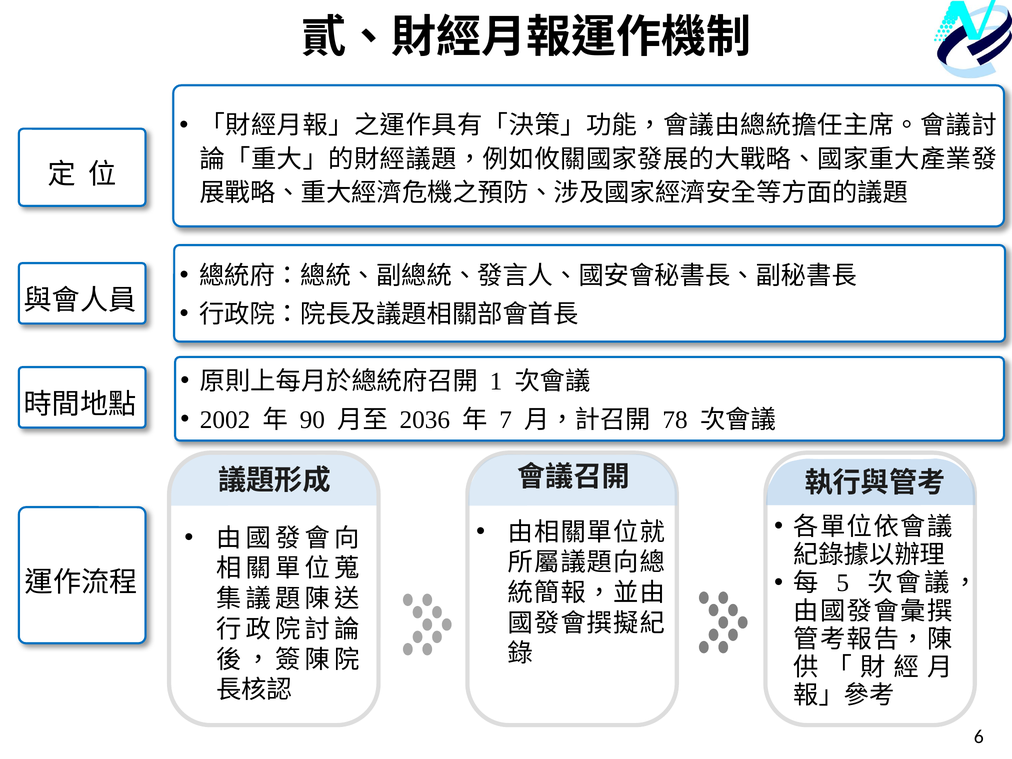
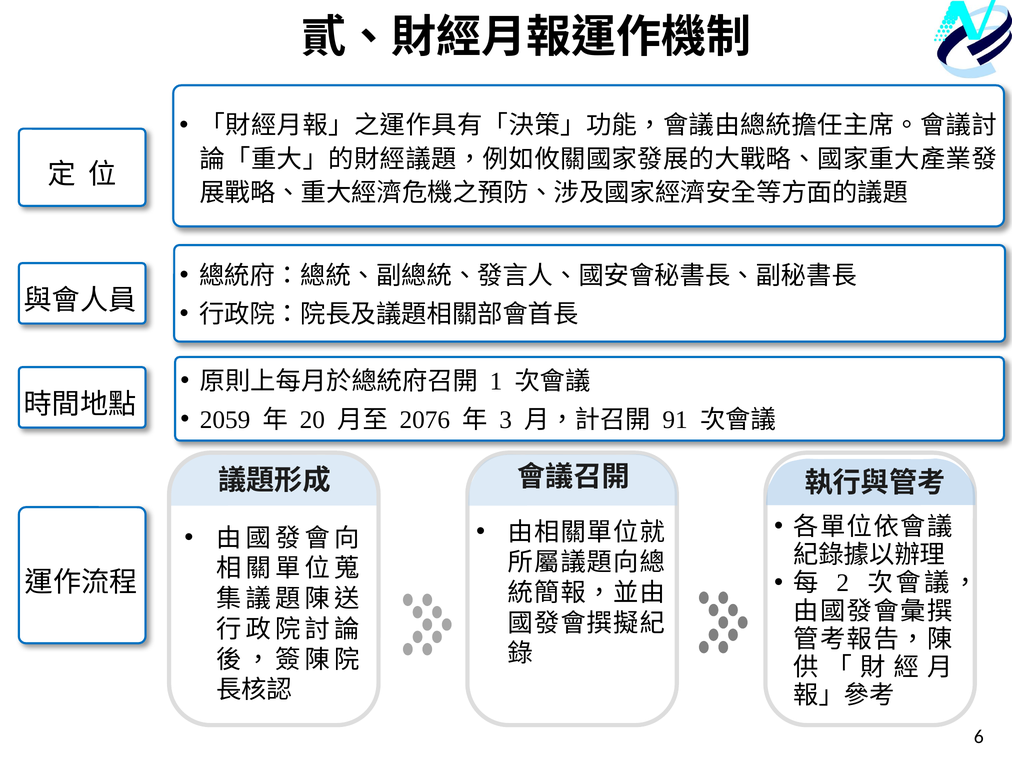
2002: 2002 -> 2059 (225, 420)
90: 90 -> 20 (312, 420)
2036: 2036 -> 2076 (425, 420)
7: 7 -> 3 (506, 420)
78: 78 -> 91 (675, 420)
5: 5 -> 2 (843, 583)
